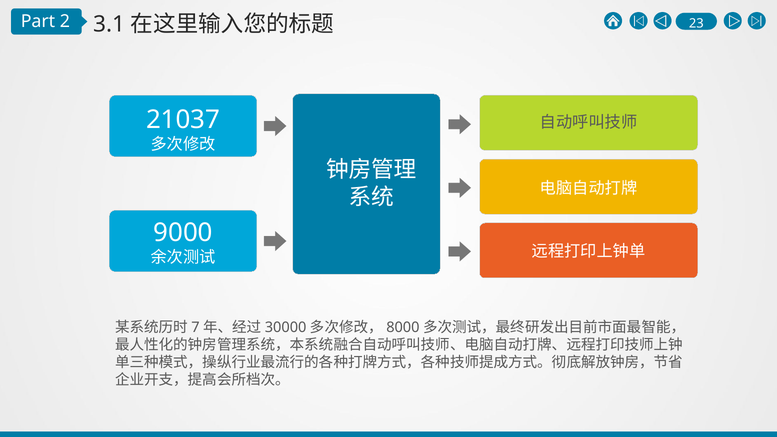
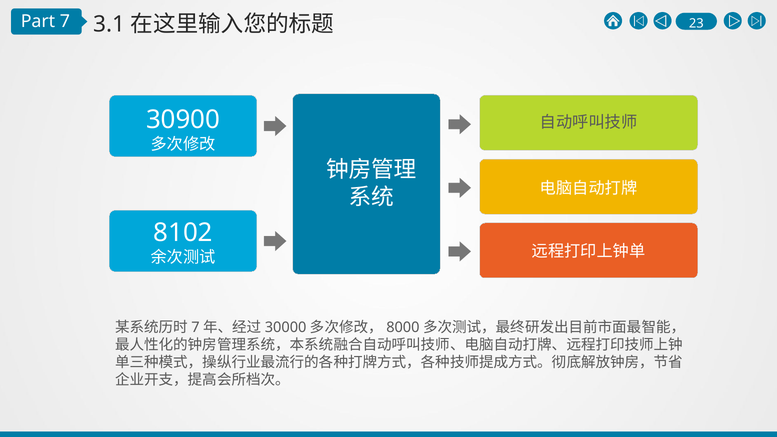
2: 2 -> 7 (65, 21)
21037: 21037 -> 30900 (183, 120)
9000: 9000 -> 8102 (183, 233)
